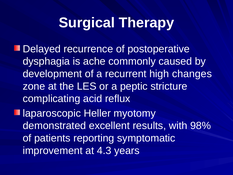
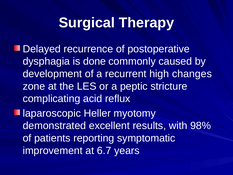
ache: ache -> done (94, 61)
4.3: 4.3 -> 6.7 (104, 150)
